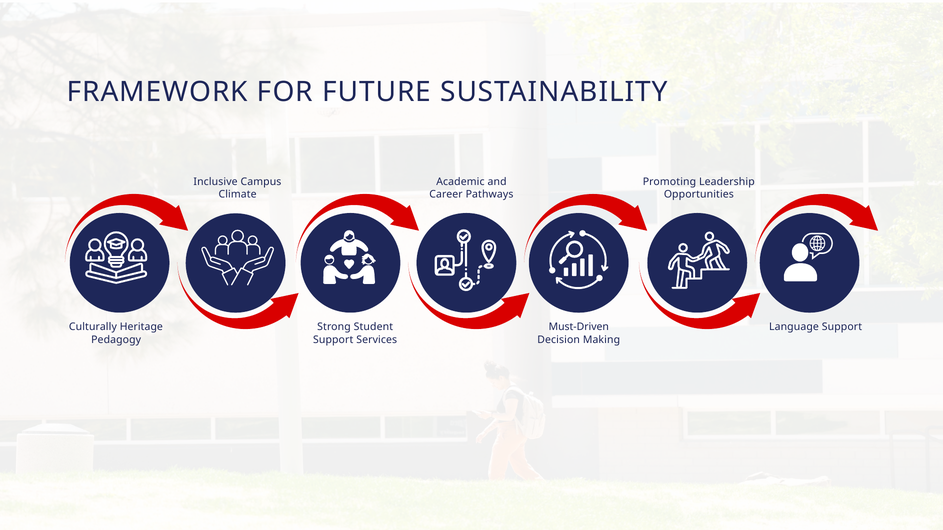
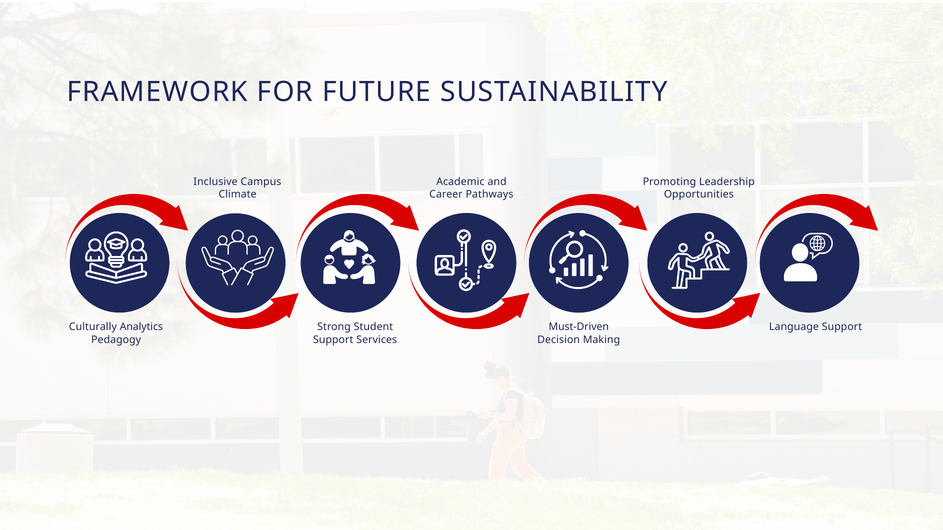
Heritage: Heritage -> Analytics (141, 327)
